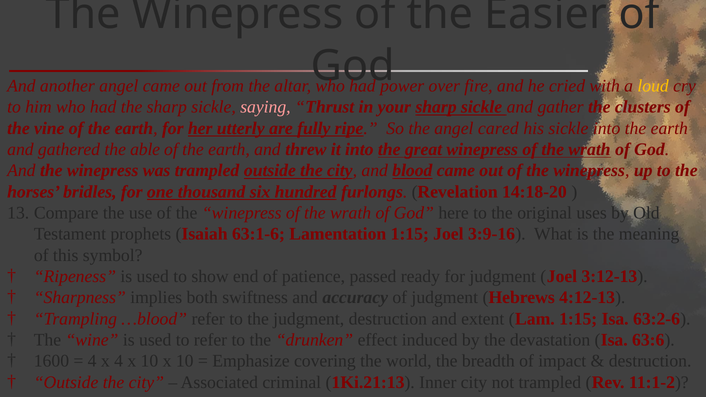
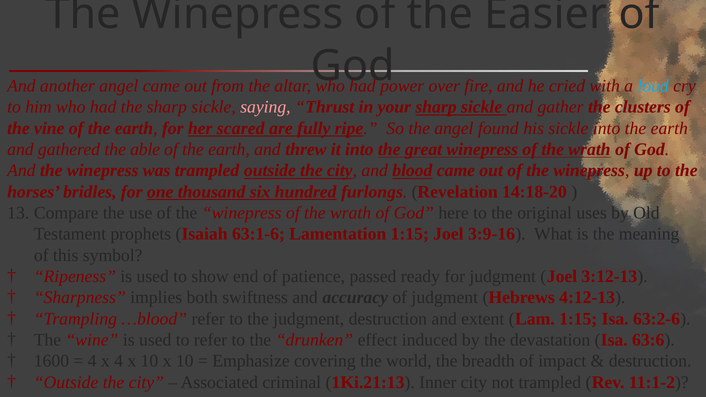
loud colour: yellow -> light blue (653, 86)
utterly: utterly -> scared (241, 128)
cared: cared -> found (498, 128)
